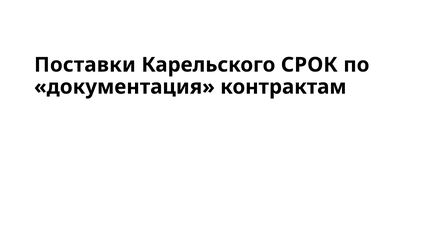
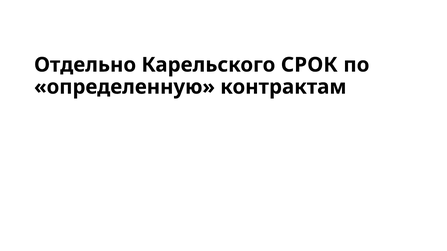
Поставки: Поставки -> Отдельно (85, 65)
документация: документация -> определенную (125, 87)
